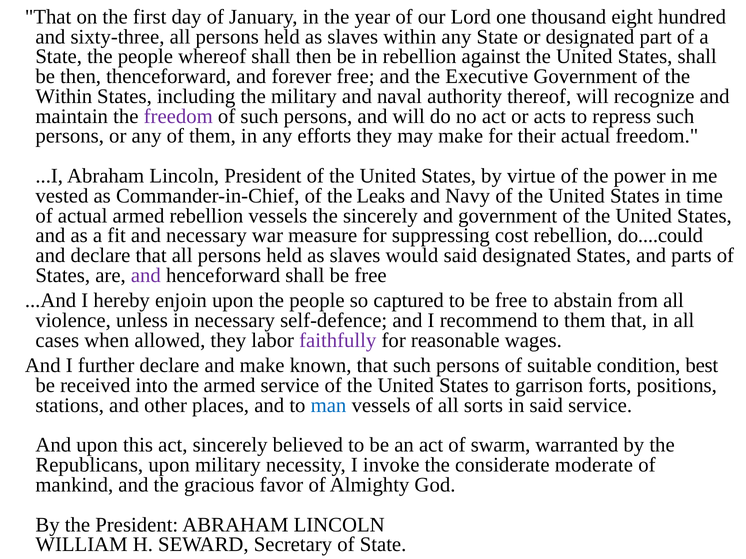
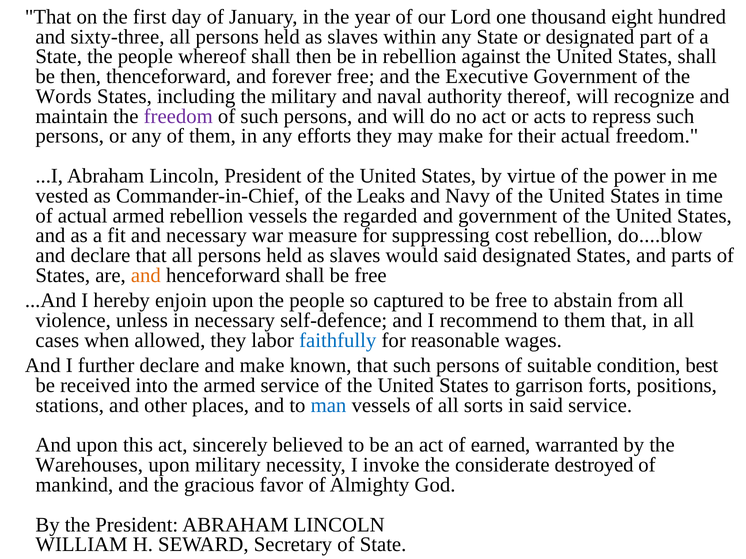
Within: Within -> Words (64, 96)
the sincerely: sincerely -> regarded (380, 216)
do....could: do....could -> do....blow (660, 236)
and colour: purple -> orange (146, 276)
faithfully colour: purple -> blue (338, 341)
swarm: swarm -> earned (501, 446)
Republicans: Republicans -> Warehouses (89, 465)
moderate: moderate -> destroyed (594, 465)
